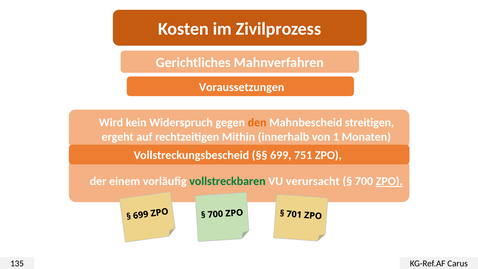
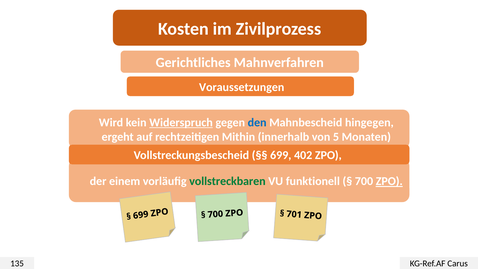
Widerspruch underline: none -> present (181, 123)
den colour: orange -> blue (257, 123)
streitigen: streitigen -> hingegen (369, 123)
1: 1 -> 5 (336, 137)
751: 751 -> 402 (303, 155)
verursacht: verursacht -> funktionell (313, 181)
